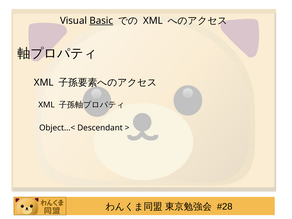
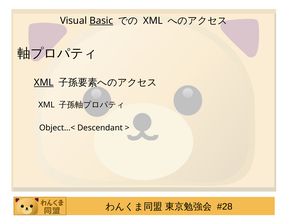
XML underline: none -> present (44, 82)
